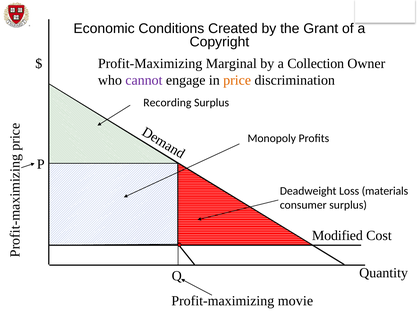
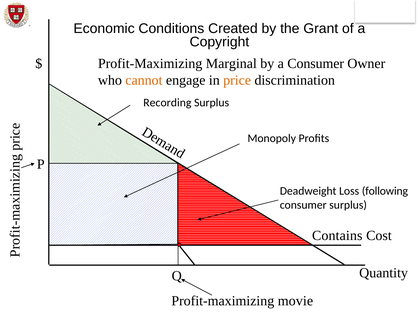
a Collection: Collection -> Consumer (316, 63)
cannot colour: purple -> orange (144, 80)
materials: materials -> following (385, 191)
Modified: Modified -> Contains (337, 235)
